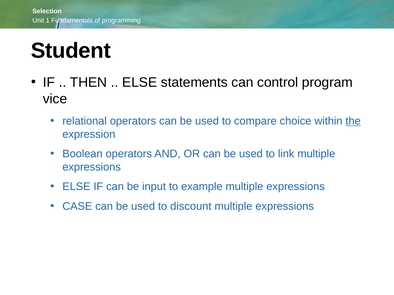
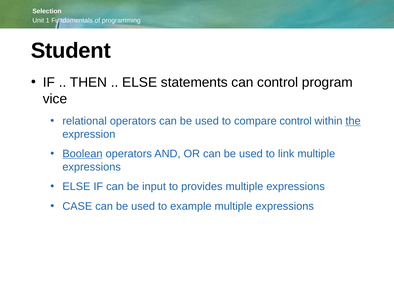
compare choice: choice -> control (296, 121)
Boolean underline: none -> present (82, 154)
example: example -> provides (202, 187)
discount: discount -> example (191, 207)
